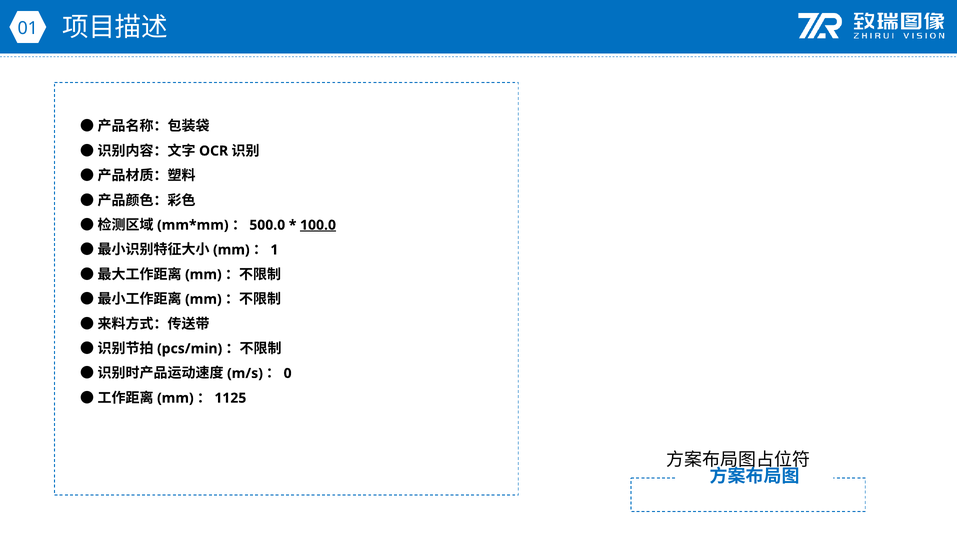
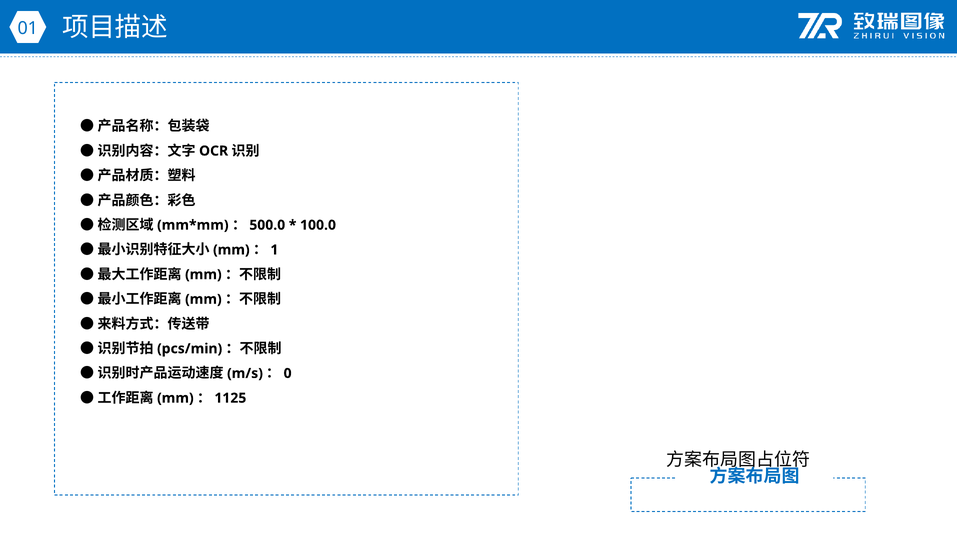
100.0 underline: present -> none (318, 225)
